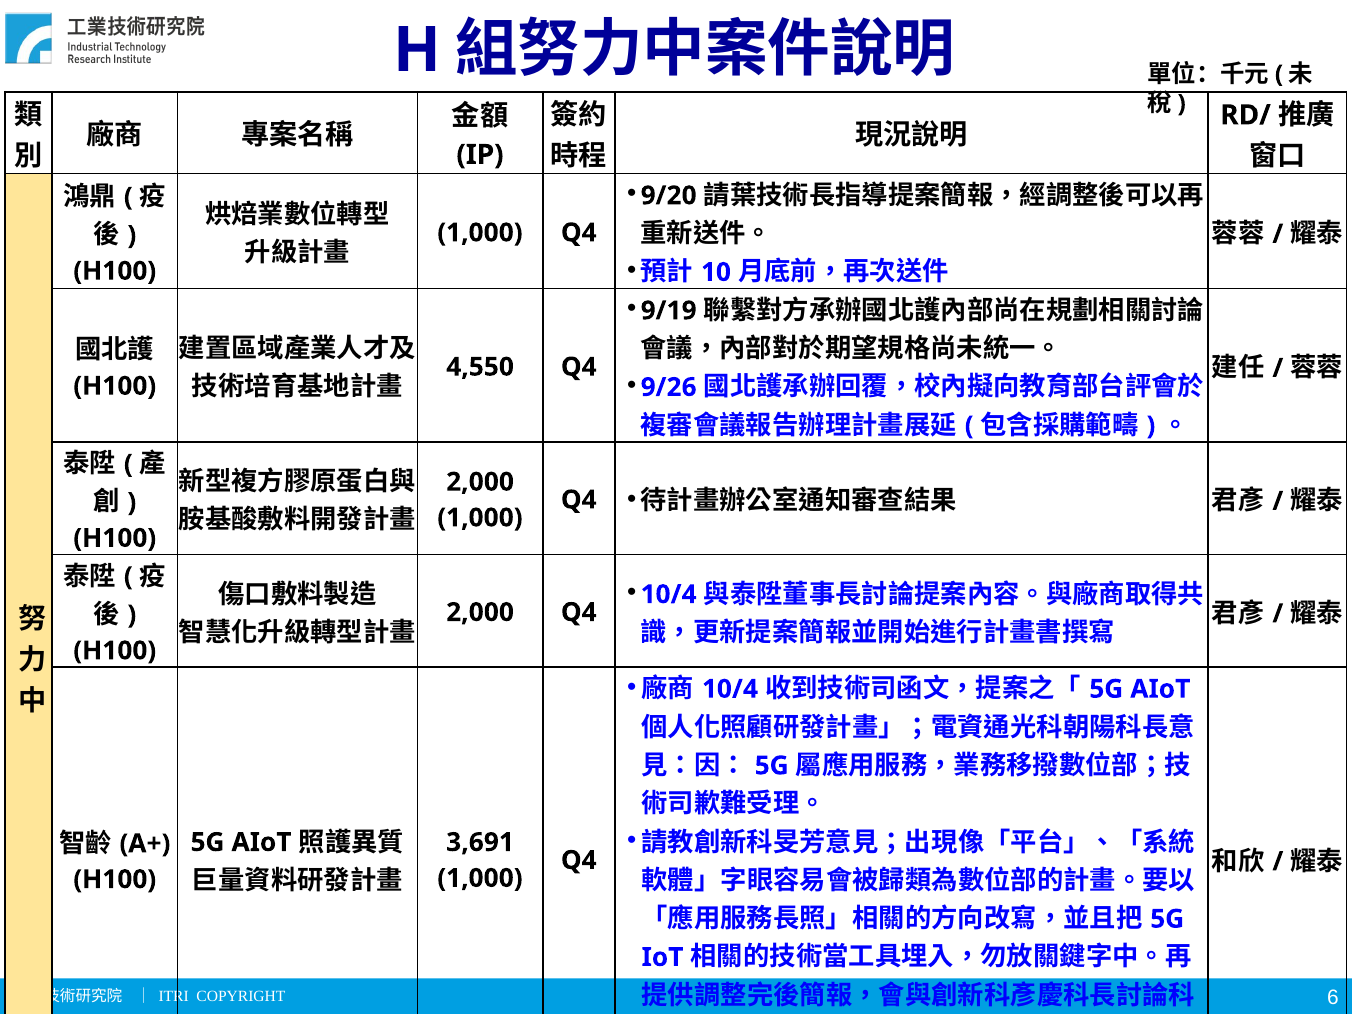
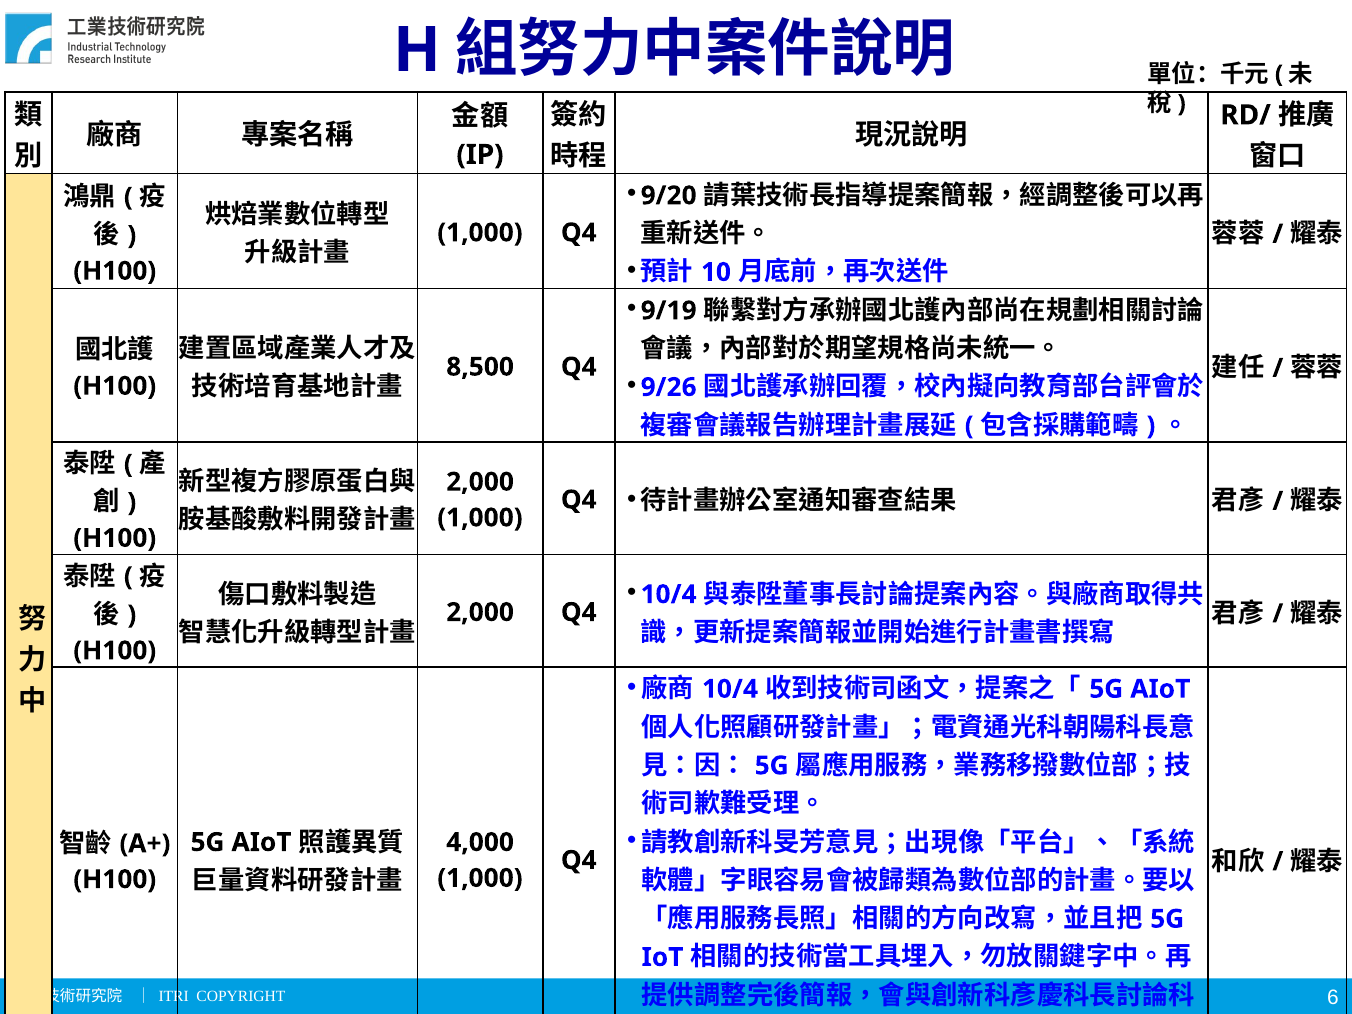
4,550: 4,550 -> 8,500 (480, 367)
3,691: 3,691 -> 4,000 (480, 842)
